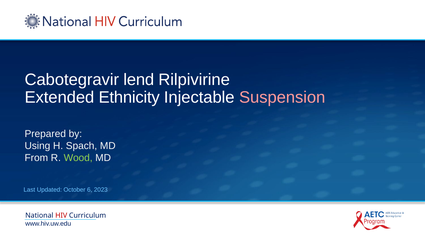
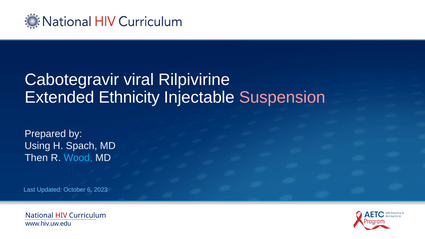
lend: lend -> viral (139, 80)
From: From -> Then (36, 158)
Wood colour: light green -> light blue (78, 158)
